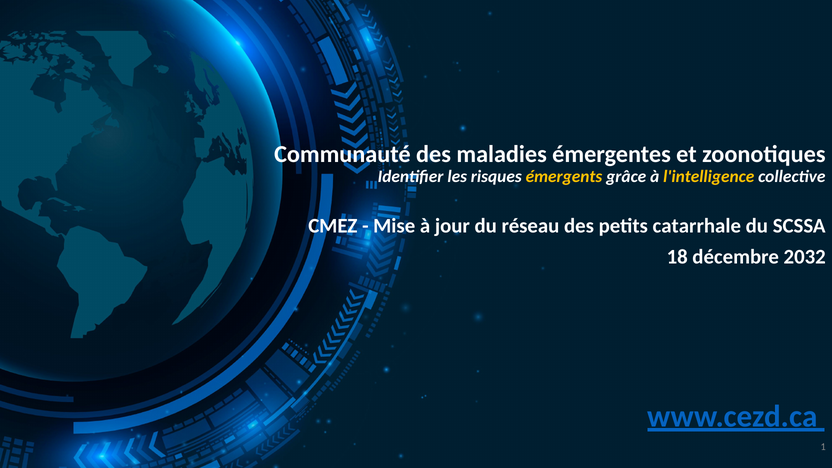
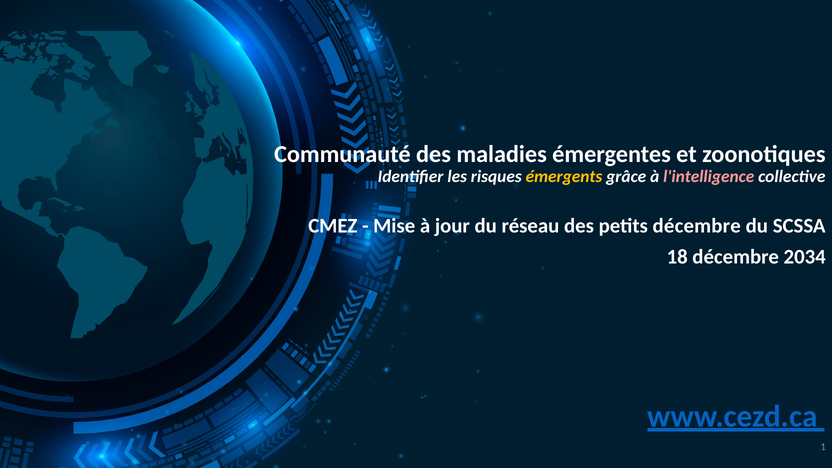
l'intelligence colour: yellow -> pink (709, 177)
petits catarrhale: catarrhale -> décembre (697, 226)
2032: 2032 -> 2034 (805, 257)
